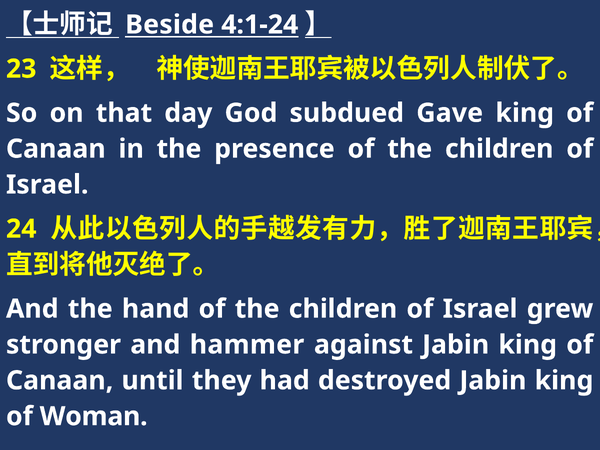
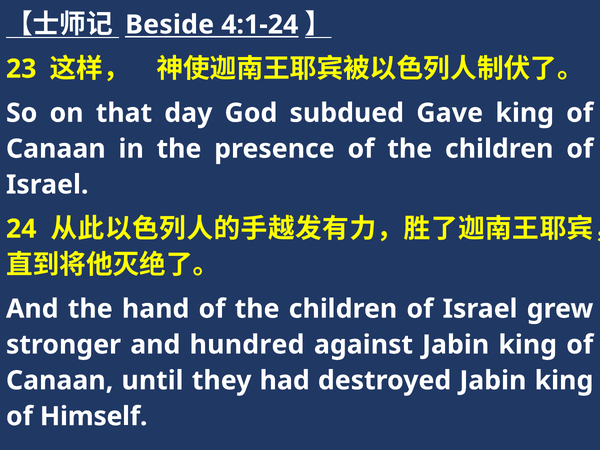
hammer: hammer -> hundred (247, 345)
Woman: Woman -> Himself (94, 416)
